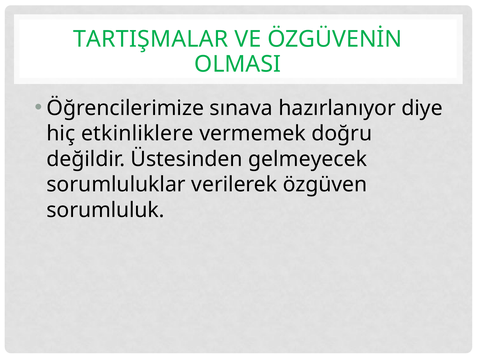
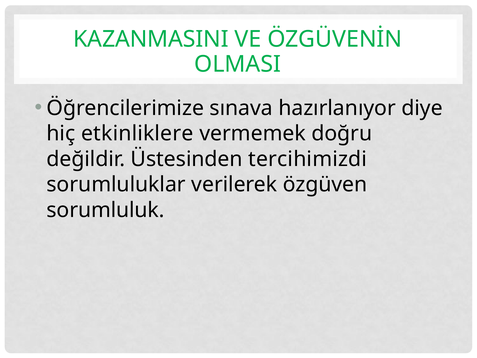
TARTIŞMALAR: TARTIŞMALAR -> KAZANMASINI (151, 39)
gelmeyecek: gelmeyecek -> tercihimizdi (308, 159)
